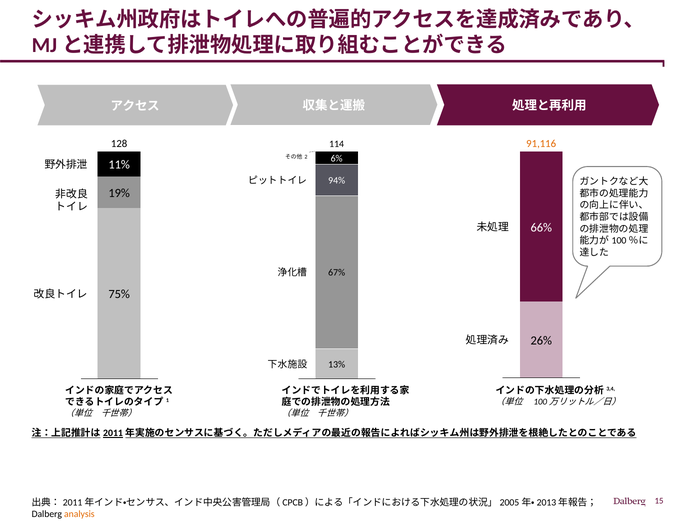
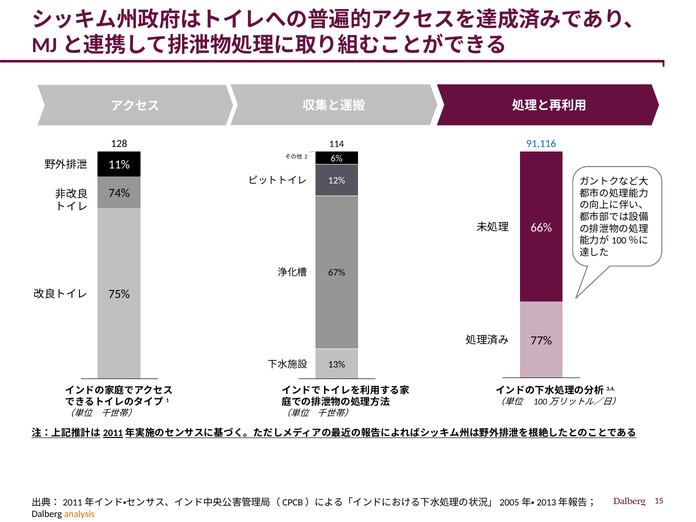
91,116 colour: orange -> blue (541, 144)
94%: 94% -> 12% (337, 180)
19%: 19% -> 74% (119, 193)
26%: 26% -> 77% (541, 340)
